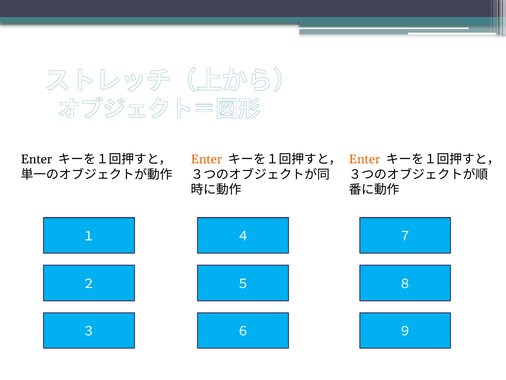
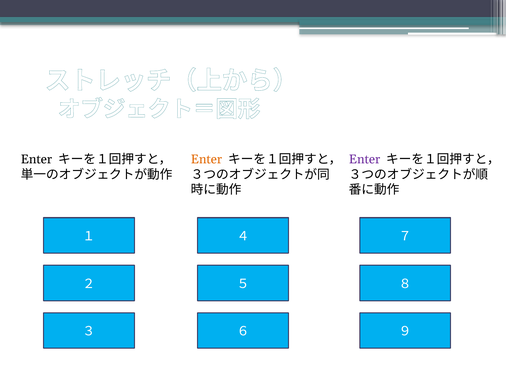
Enter colour: orange -> purple (365, 159)
